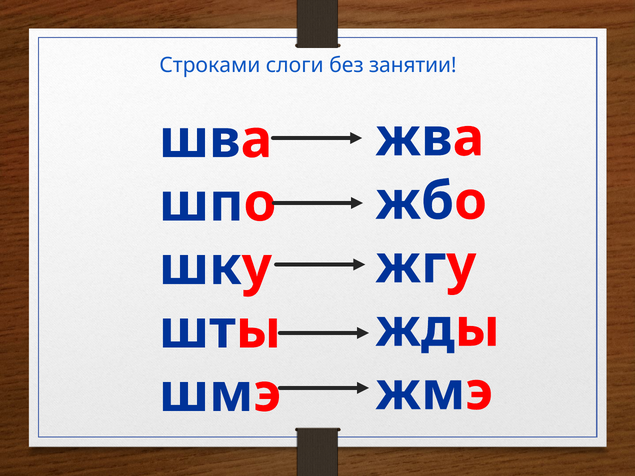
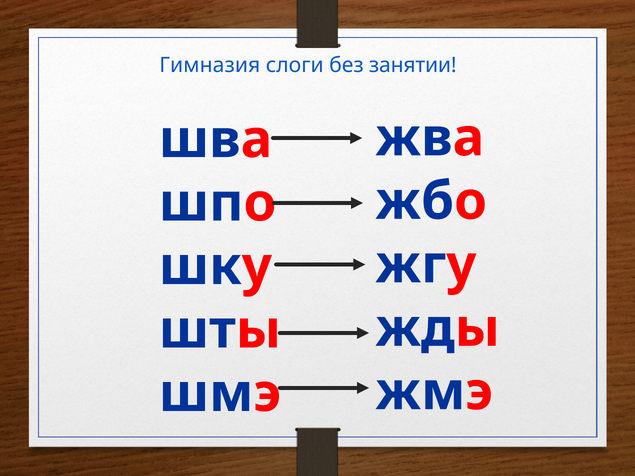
Строками: Строками -> Гимназия (210, 65)
